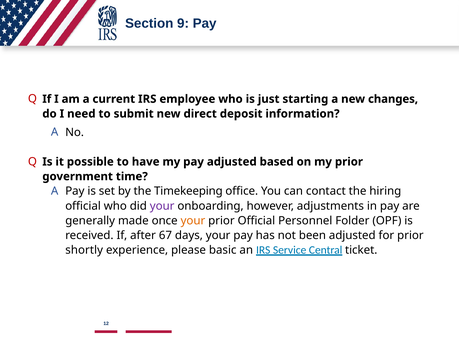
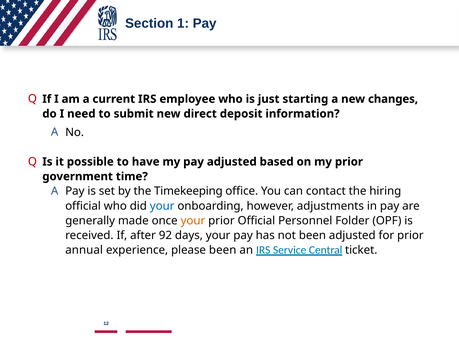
9: 9 -> 1 (183, 24)
your colour: purple -> blue (162, 206)
67: 67 -> 92 (165, 235)
shortly: shortly -> annual (84, 250)
please basic: basic -> been (223, 250)
